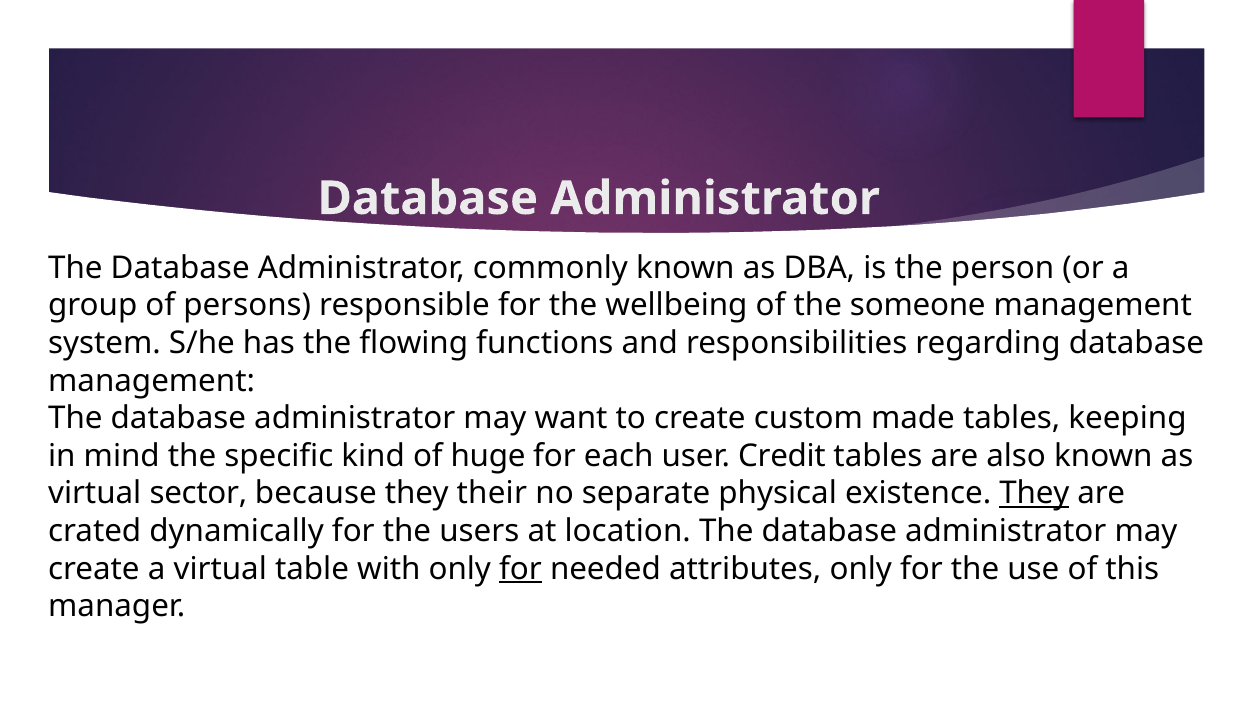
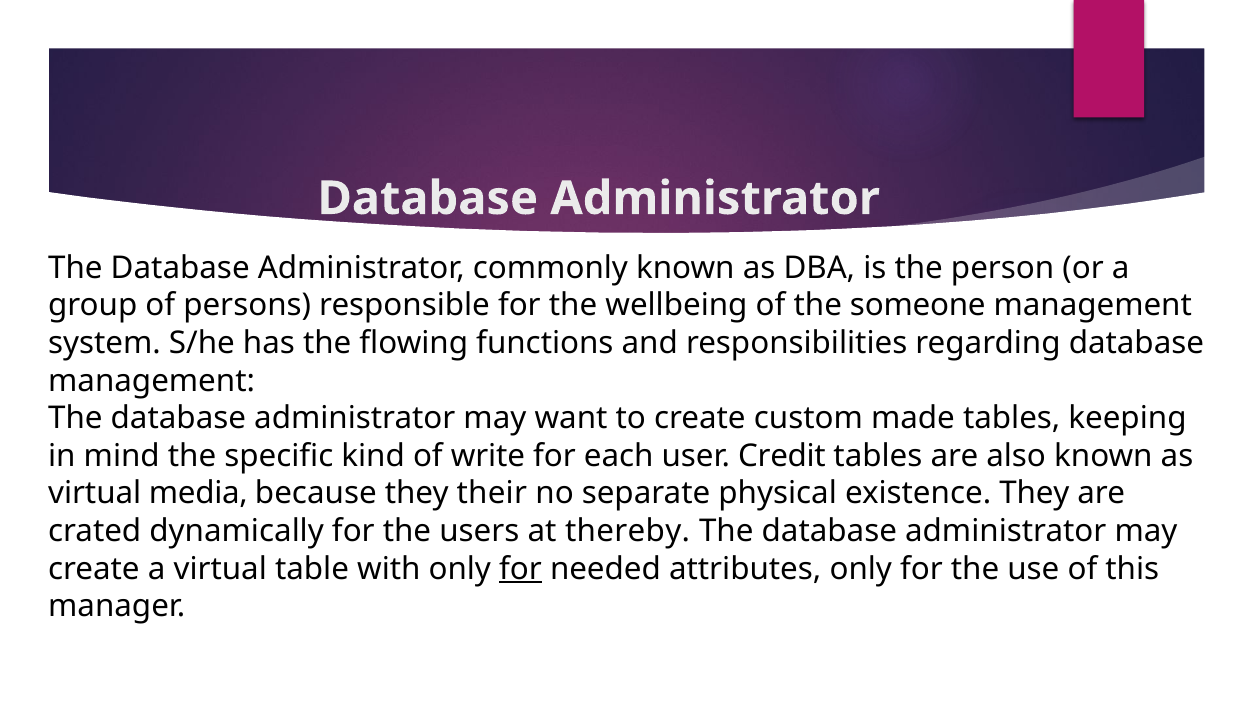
huge: huge -> write (488, 456)
sector: sector -> media (198, 494)
They underline: present -> none (1034, 494)
location: location -> thereby (628, 531)
